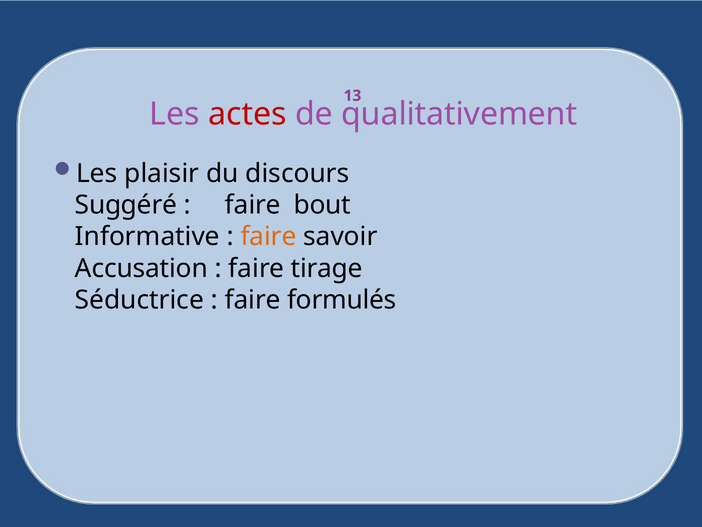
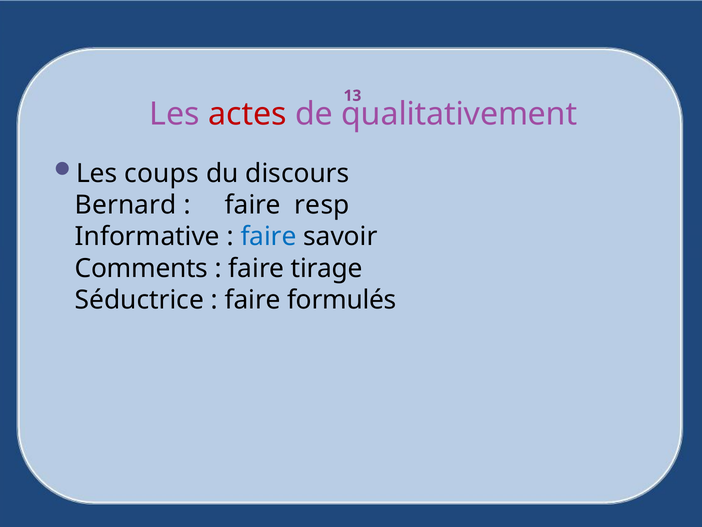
plaisir: plaisir -> coups (162, 173)
Suggéré: Suggéré -> Bernard (126, 205)
bout: bout -> resp (322, 205)
faire colour: orange -> blue (268, 236)
Accusation: Accusation -> Comments (141, 268)
